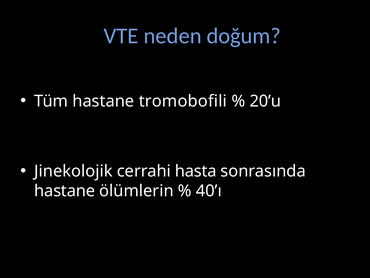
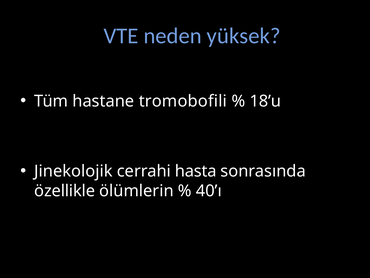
doğum: doğum -> yüksek (244, 36)
20’u: 20’u -> 18’u (265, 101)
hastane: hastane -> özellikle (65, 191)
